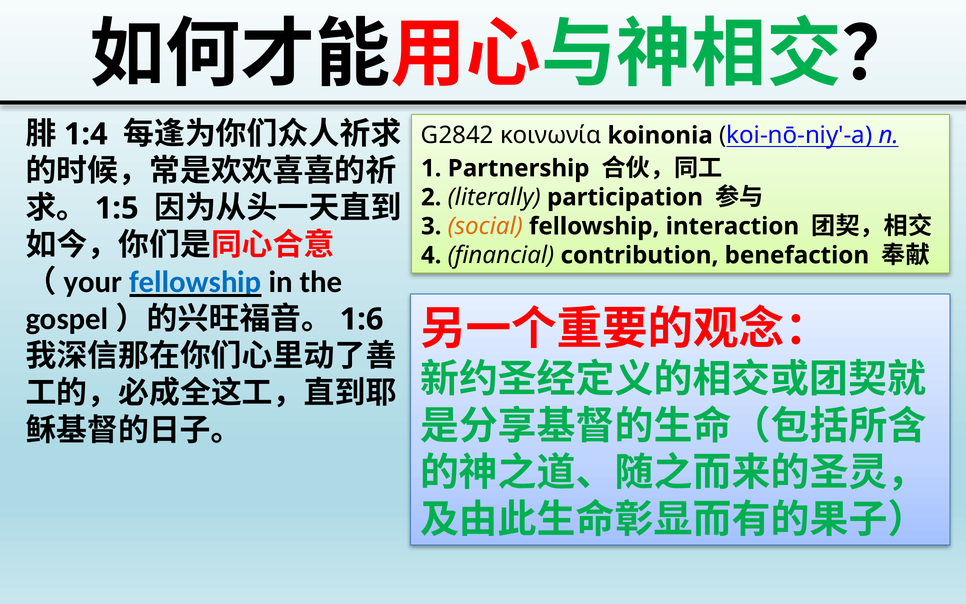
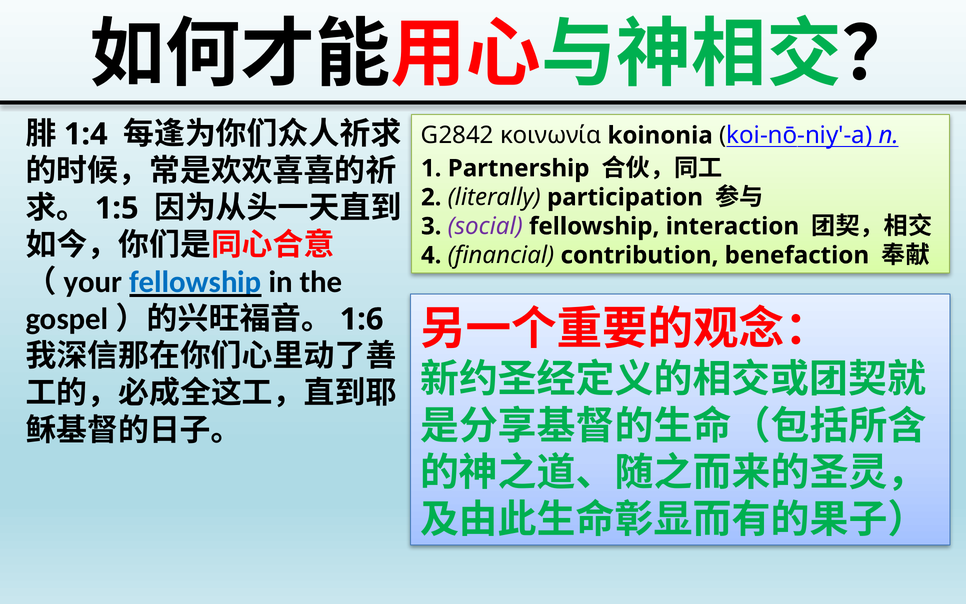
social colour: orange -> purple (485, 226)
